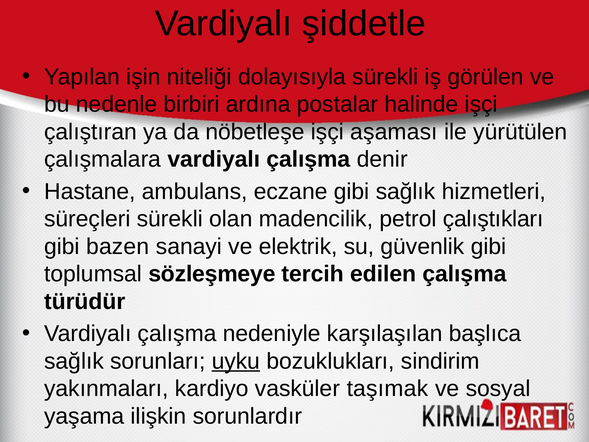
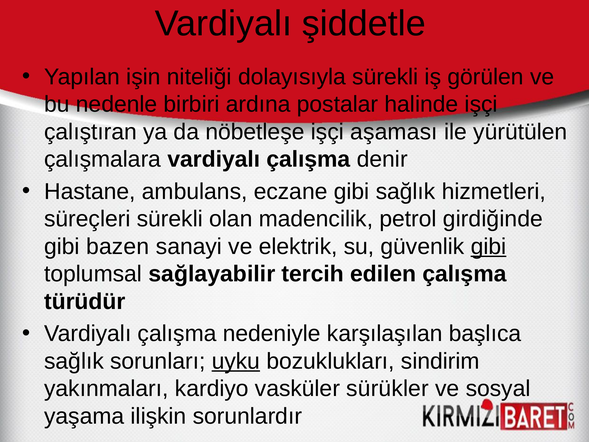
çalıştıkları: çalıştıkları -> girdiğinde (493, 219)
gibi underline: none -> present (489, 246)
sözleşmeye: sözleşmeye -> sağlayabilir (212, 274)
taşımak: taşımak -> sürükler (388, 389)
